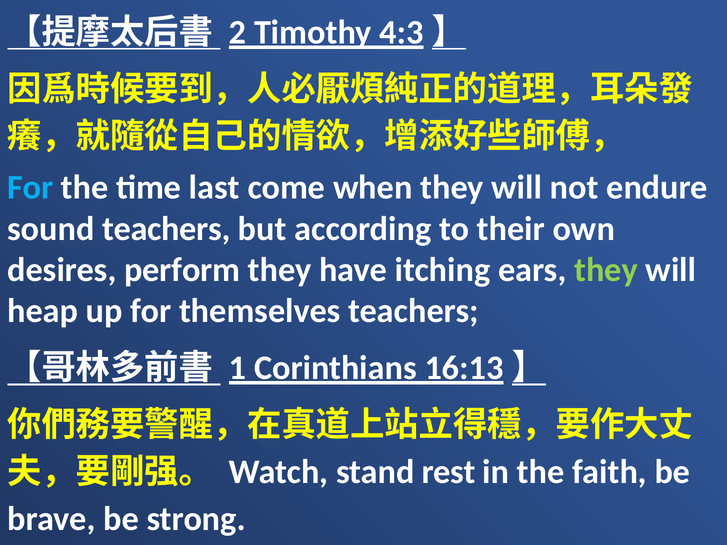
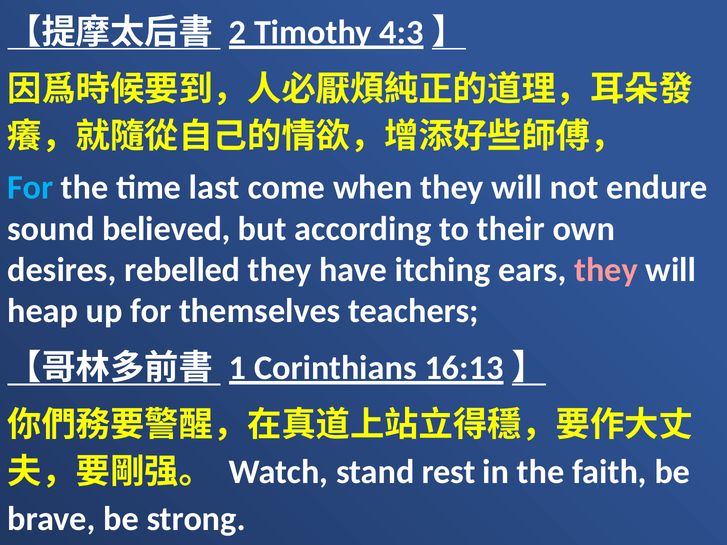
sound teachers: teachers -> believed (166, 229)
perform: perform -> rebelled (182, 270)
they colour: light green -> pink (606, 270)
